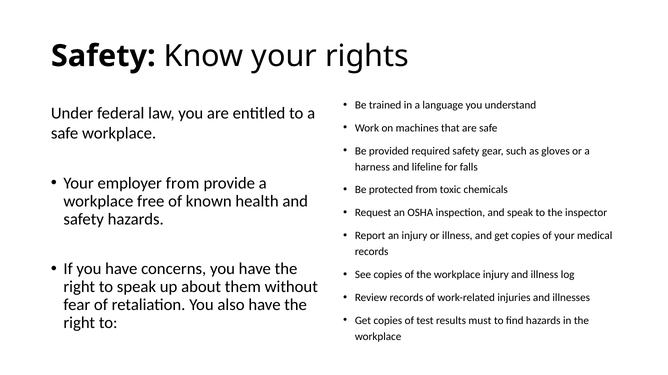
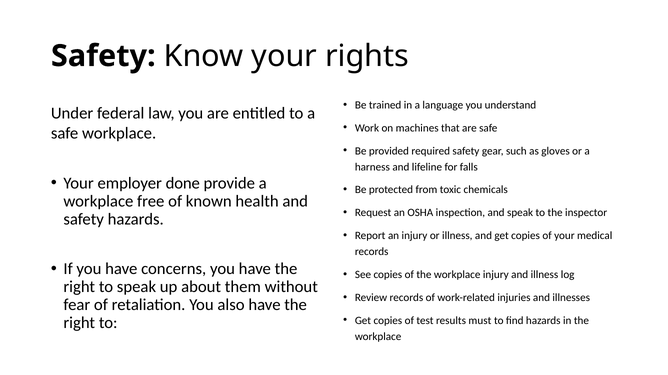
employer from: from -> done (183, 183)
